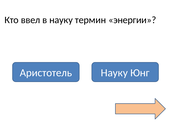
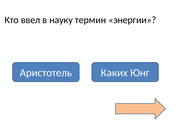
Аристотель Науку: Науку -> Каких (114, 73)
